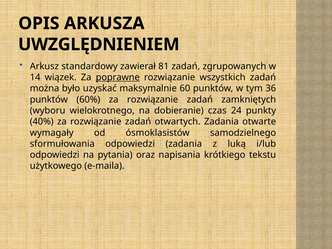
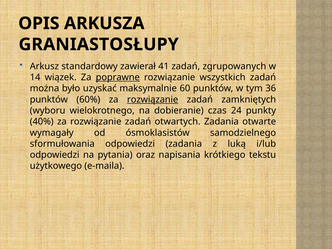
UWZGLĘDNIENIEM: UWZGLĘDNIENIEM -> GRANIASTOSŁUPY (99, 44)
81: 81 -> 41 (164, 66)
rozwiązanie underline: none -> present (153, 99)
